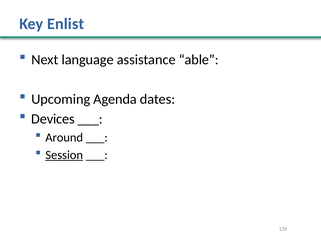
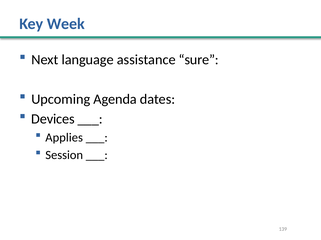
Enlist: Enlist -> Week (66, 24)
able: able -> sure (199, 60)
Around: Around -> Applies (64, 138)
Session underline: present -> none (64, 155)
